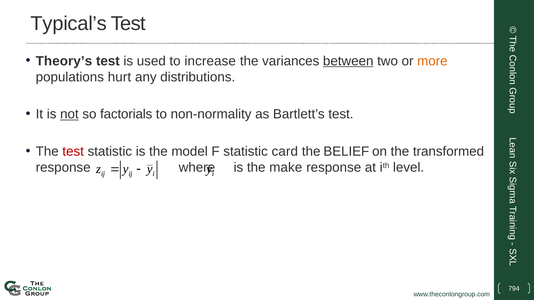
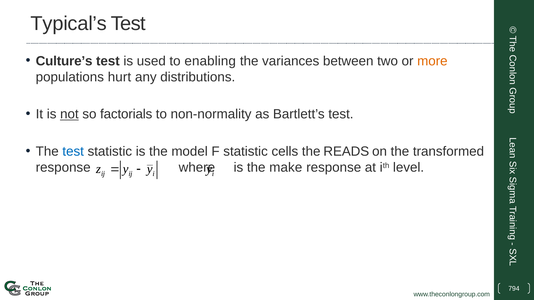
Theory’s: Theory’s -> Culture’s (64, 61)
increase: increase -> enabling (210, 61)
between underline: present -> none (348, 61)
test colour: red -> blue (73, 152)
card: card -> cells (285, 152)
BELIEF: BELIEF -> READS (346, 152)
